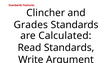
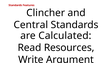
Grades: Grades -> Central (31, 25)
Read Standards: Standards -> Resources (69, 48)
